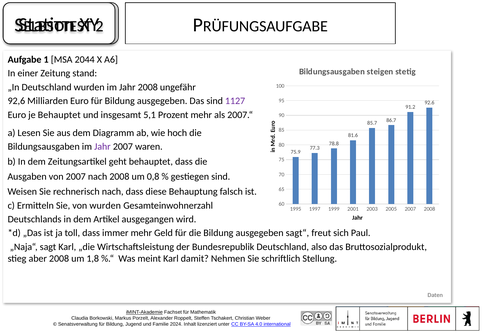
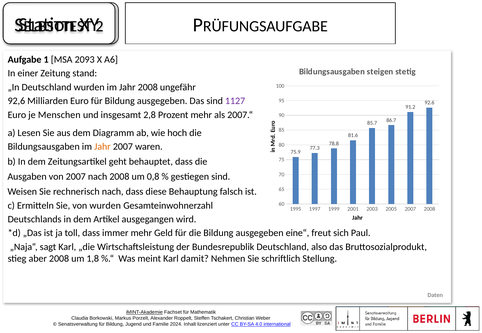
2044: 2044 -> 2093 (85, 60)
je Behauptet: Behauptet -> Menschen (59, 115)
5,1: 5,1 -> 2,8 (150, 115)
Jahr colour: purple -> orange (102, 147)
sagt“: sagt“ -> eine“ (297, 234)
